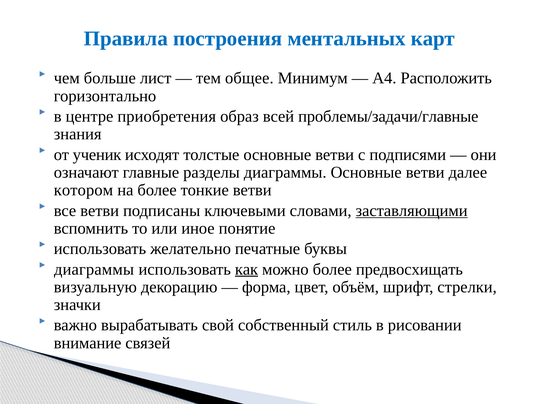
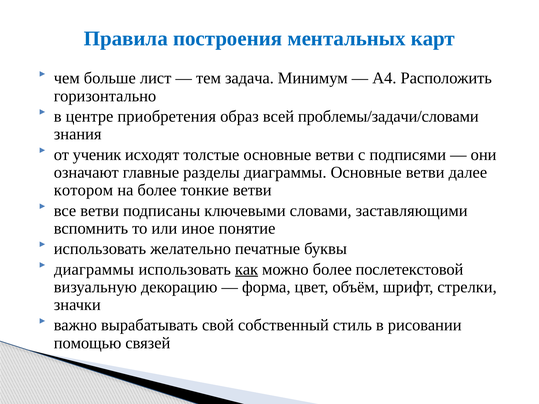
общее: общее -> задача (249, 78)
проблемы/задачи/главные: проблемы/задачи/главные -> проблемы/задачи/словами (388, 116)
заставляющими underline: present -> none (412, 211)
предвосхищать: предвосхищать -> послетекстовой (409, 269)
внимание: внимание -> помощью (88, 343)
